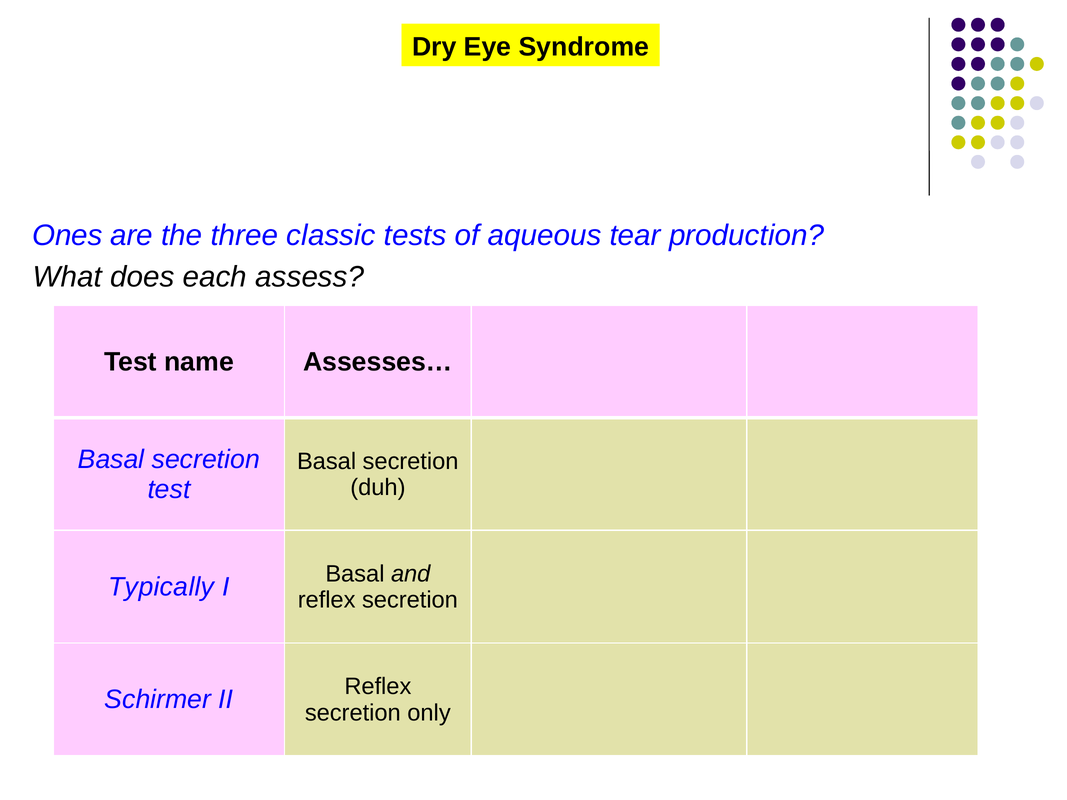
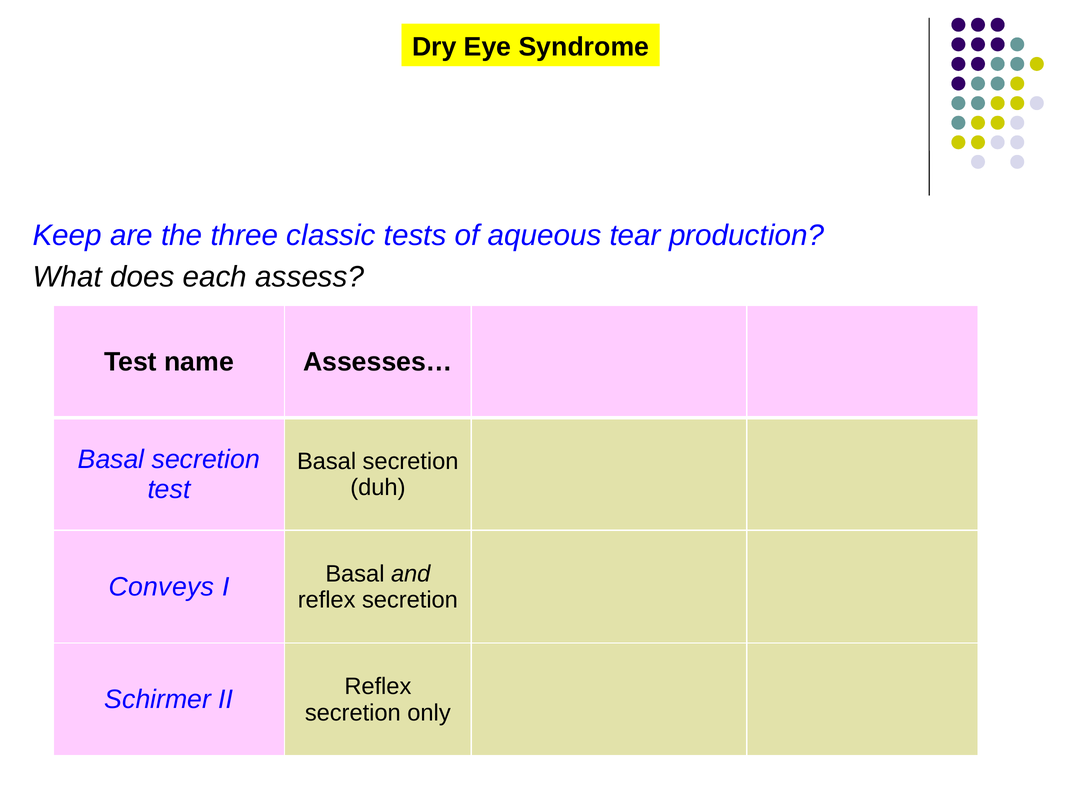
Ones: Ones -> Keep (67, 235)
Typically: Typically -> Conveys (161, 587)
